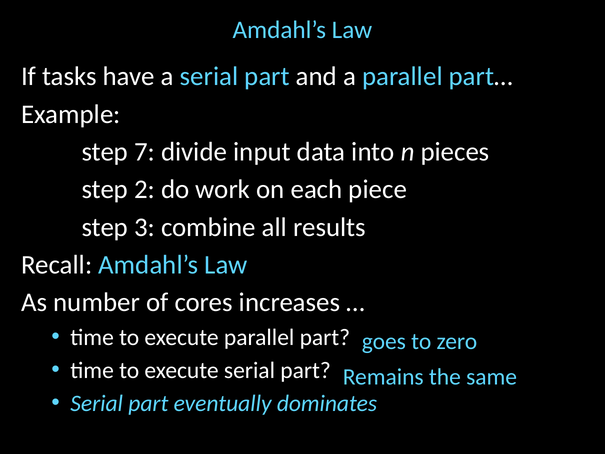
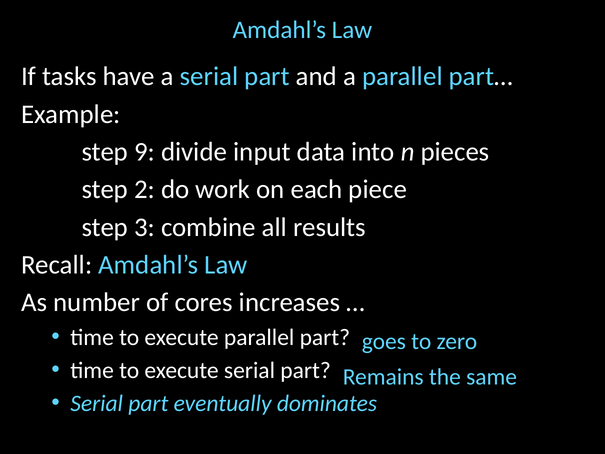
7: 7 -> 9 (145, 152)
